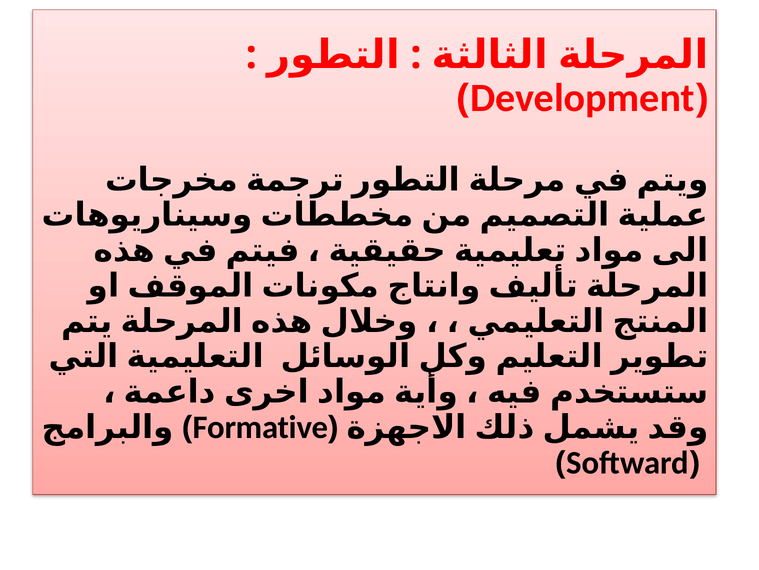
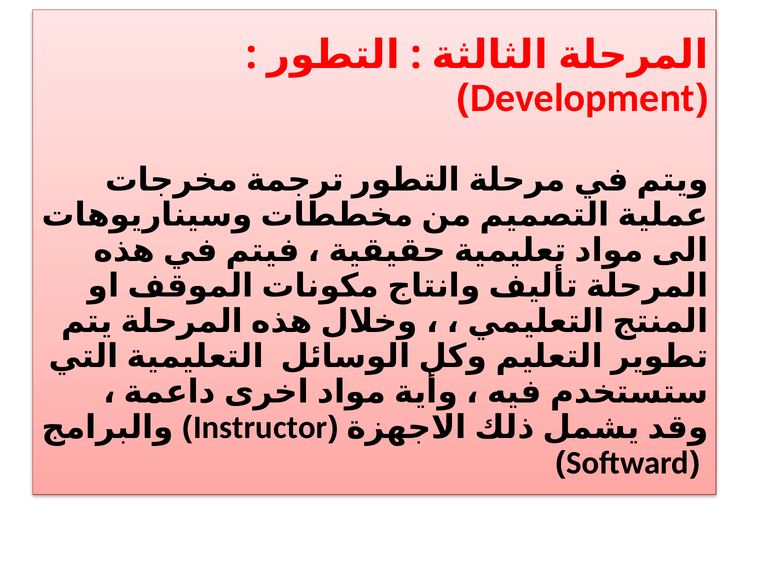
Formative: Formative -> Instructor (260, 427)
